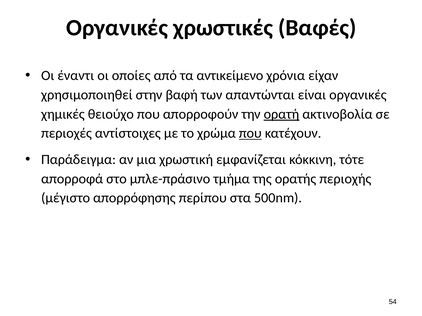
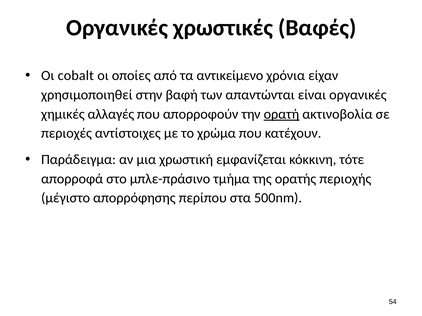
έναντι: έναντι -> cobalt (76, 76)
θειούχο: θειούχο -> αλλαγές (111, 114)
που underline: present -> none (250, 133)
